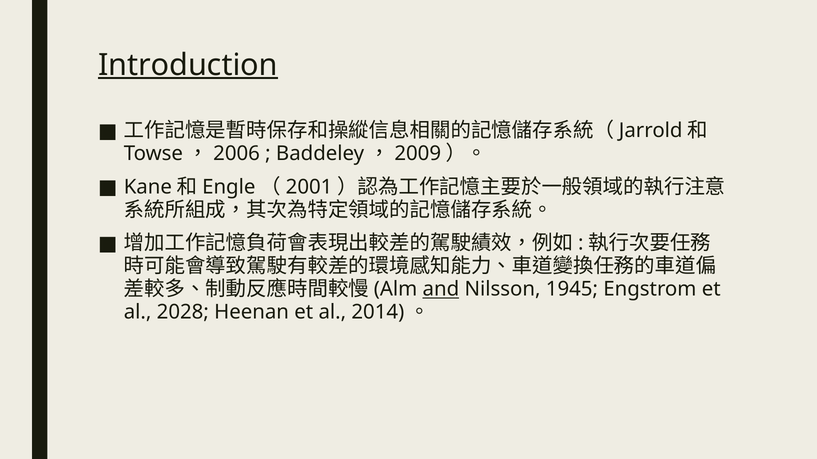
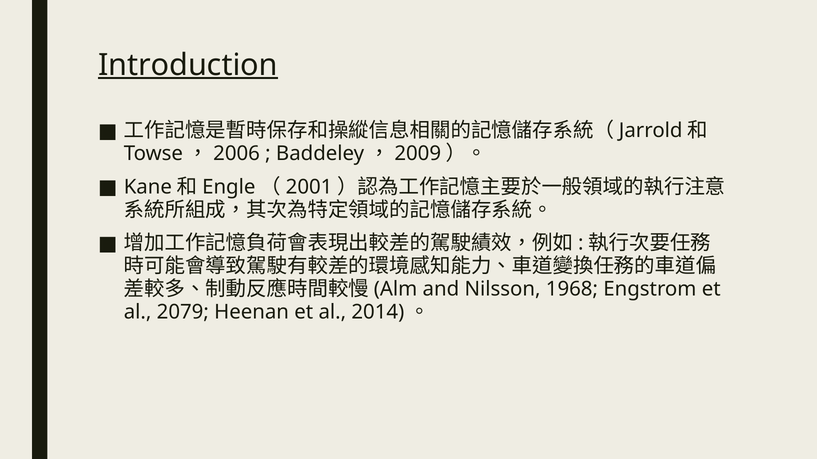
and underline: present -> none (441, 289)
1945: 1945 -> 1968 (572, 289)
2028: 2028 -> 2079 (183, 313)
